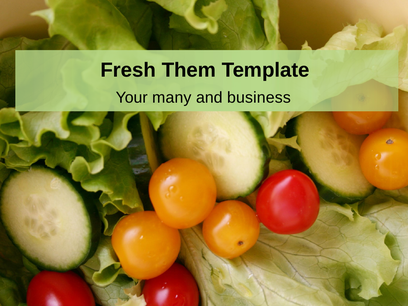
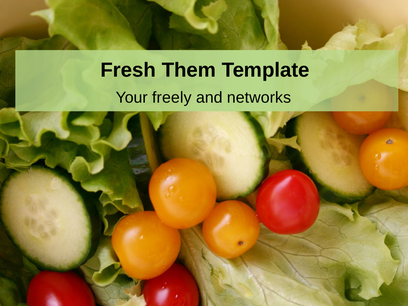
many: many -> freely (172, 98)
business: business -> networks (259, 98)
